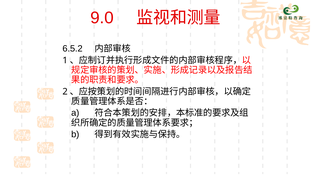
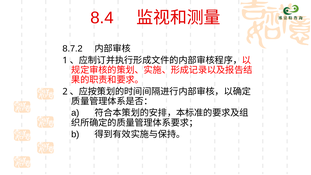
9.0: 9.0 -> 8.4 (102, 18)
6.5.2: 6.5.2 -> 8.7.2 (73, 49)
